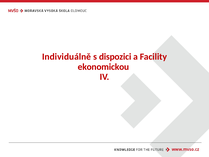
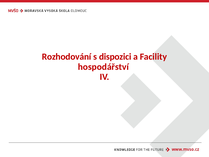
Individuálně: Individuálně -> Rozhodování (67, 57)
ekonomickou: ekonomickou -> hospodářství (103, 67)
